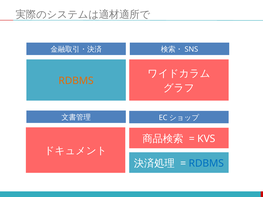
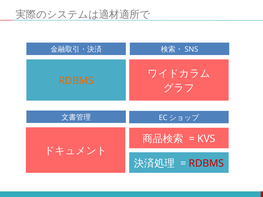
RDBMS colour: blue -> red (206, 163)
